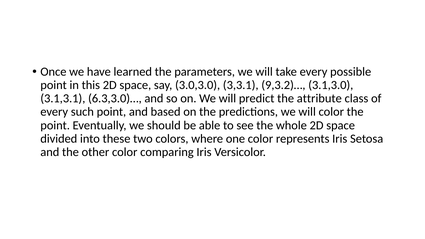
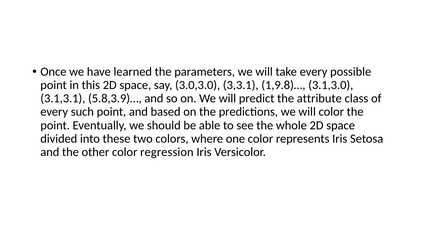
9,3.2)…: 9,3.2)… -> 1,9.8)… (283, 85)
6.3,3.0)…: 6.3,3.0)… -> 5.8,3.9)… (115, 99)
comparing: comparing -> regression (167, 152)
